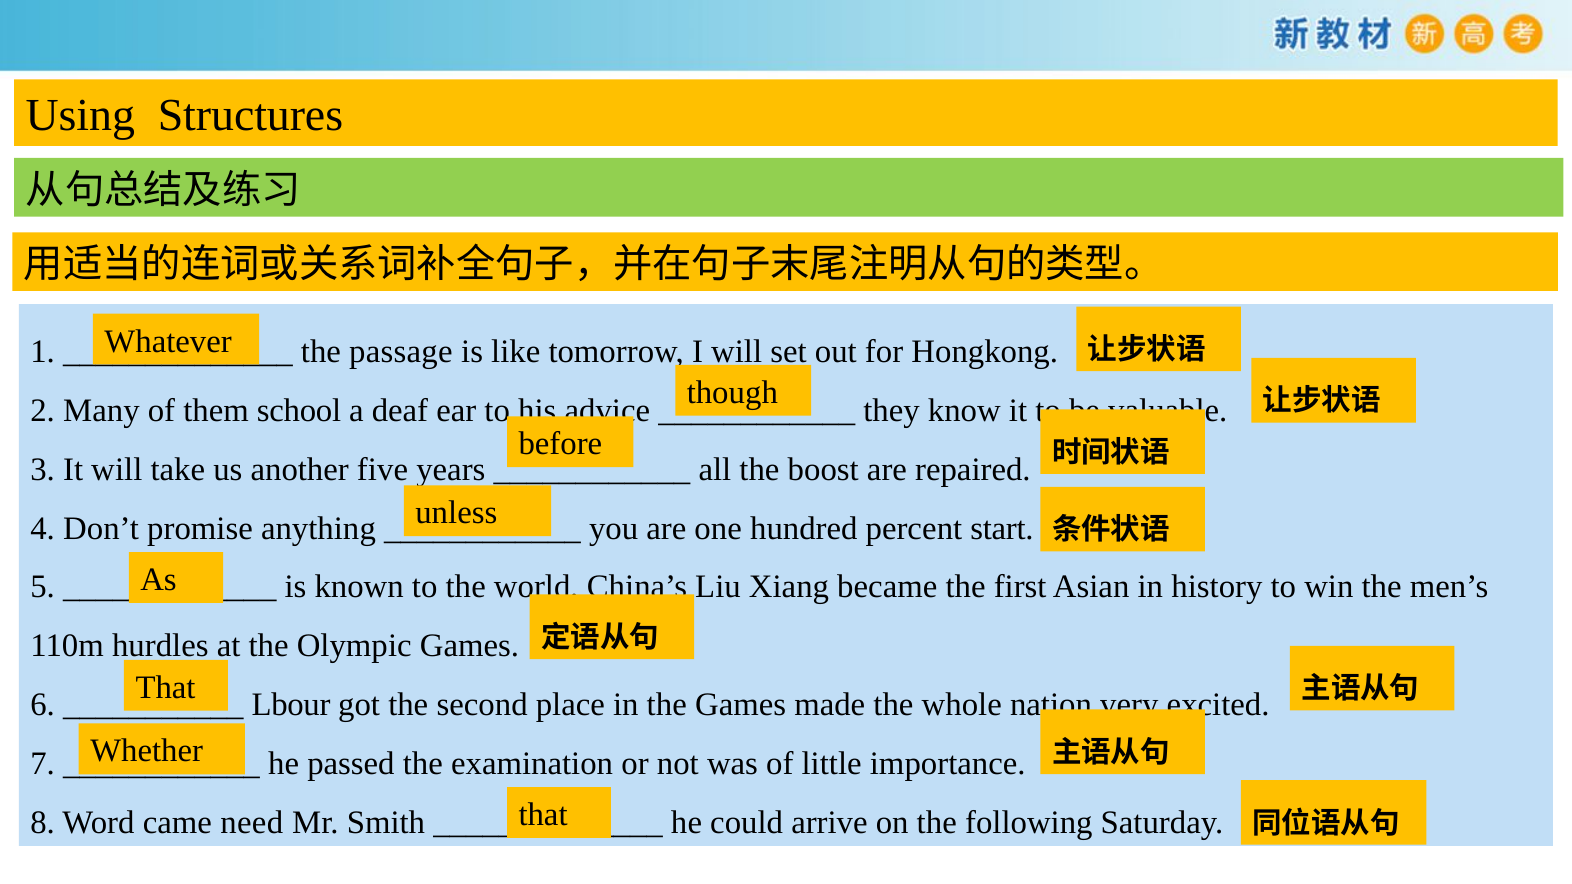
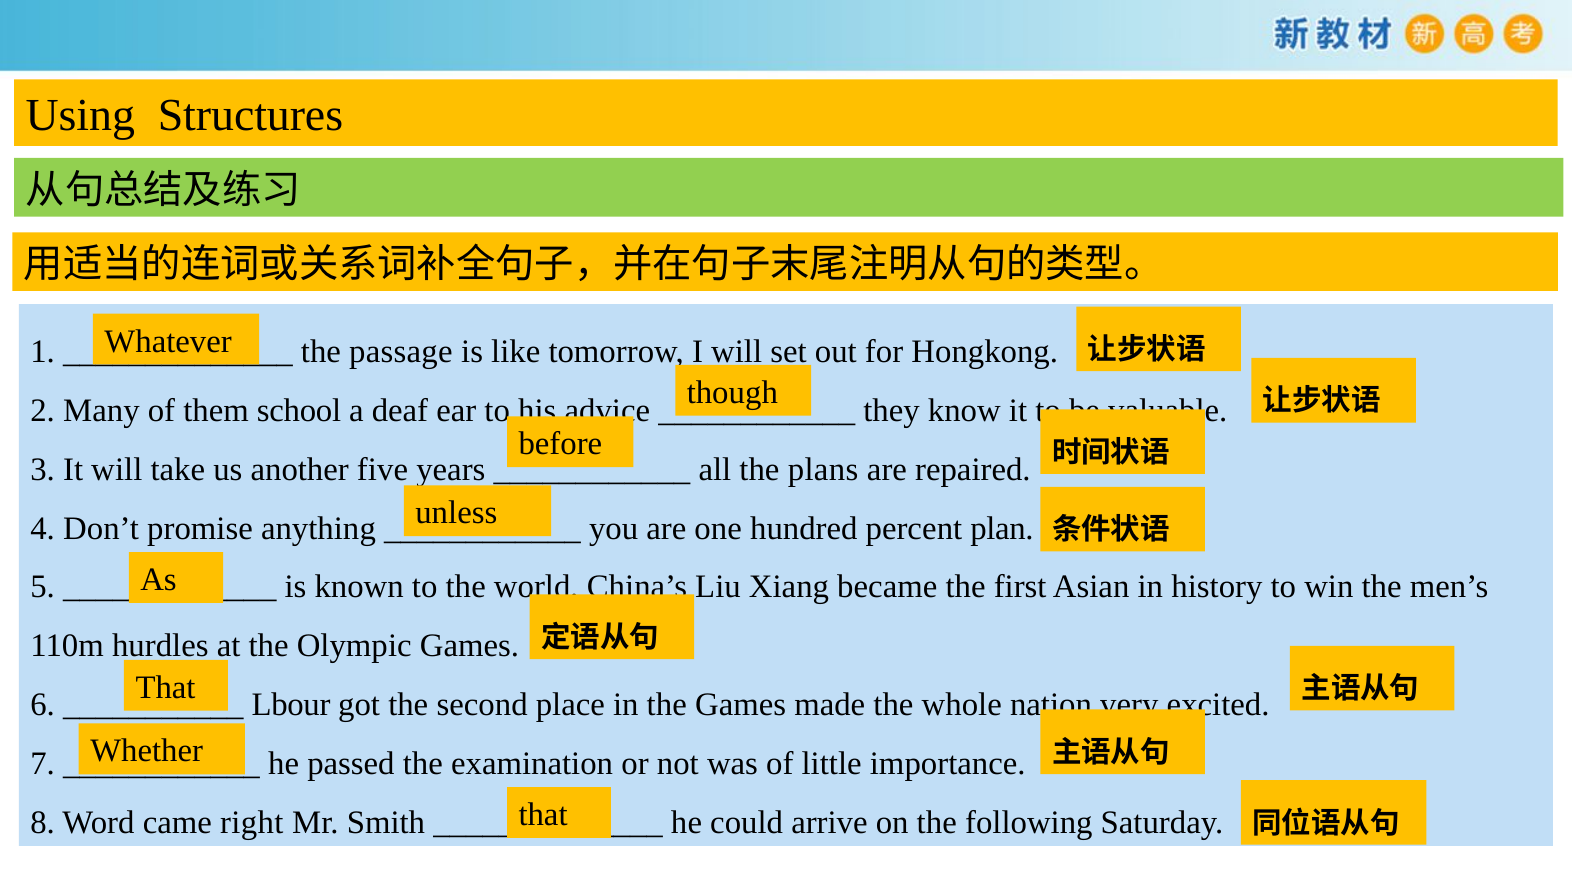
boost: boost -> plans (823, 469)
start: start -> plan (1002, 528)
need: need -> right (252, 823)
